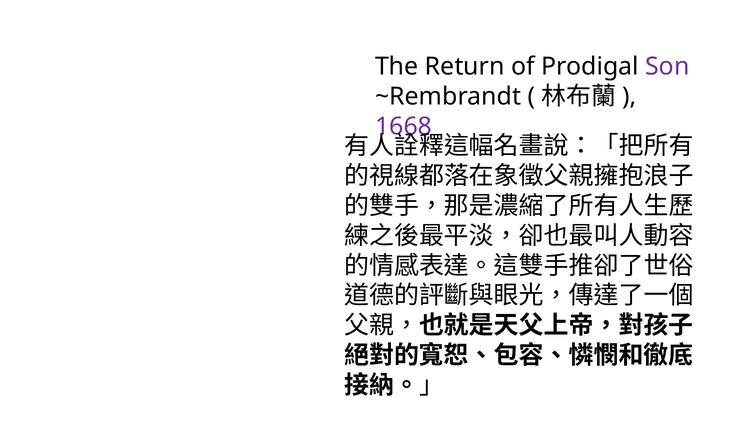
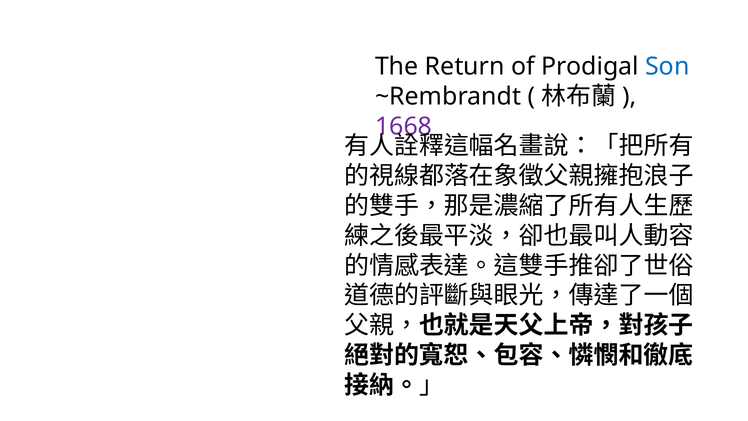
Son colour: purple -> blue (667, 66)
